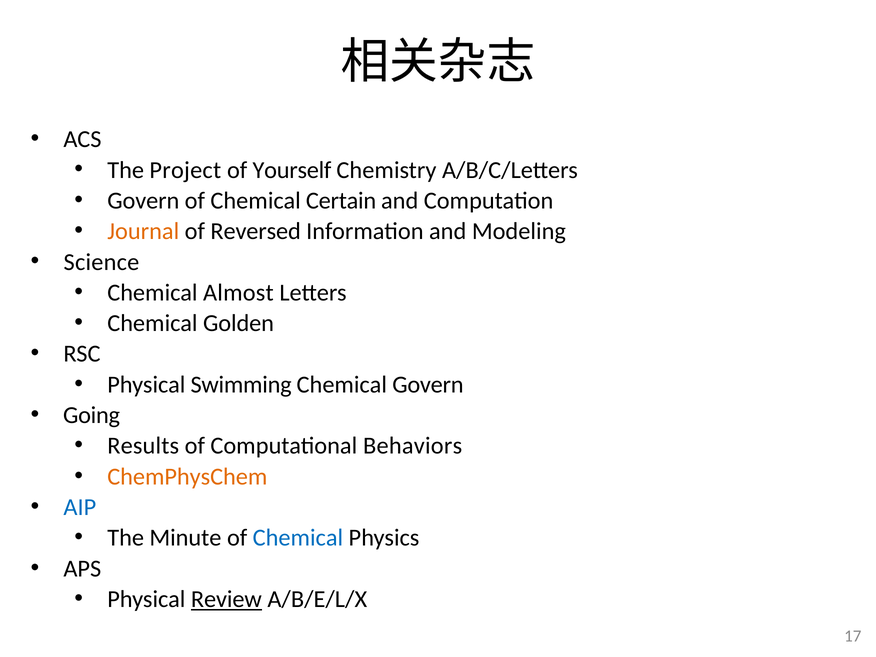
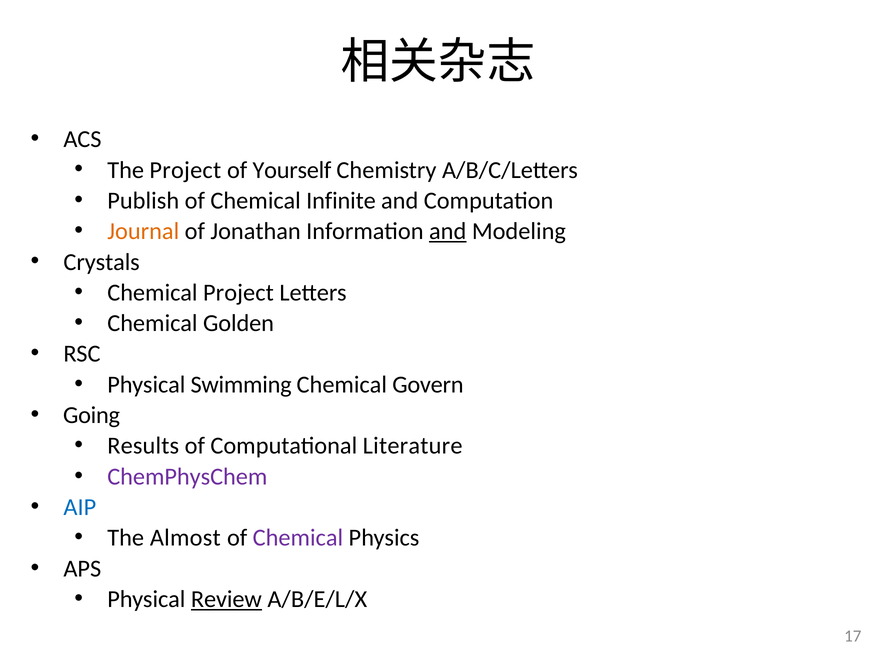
Govern: Govern -> Publish (143, 201)
Certain: Certain -> Infinite (341, 201)
Reversed: Reversed -> Jonathan (256, 231)
and underline: none -> present (448, 231)
Science: Science -> Crystals (102, 262)
Chemical Almost: Almost -> Project (238, 293)
Behaviors: Behaviors -> Literature (413, 446)
ChemPhysChem colour: orange -> purple (187, 477)
Minute: Minute -> Almost (185, 538)
Chemical colour: blue -> purple (298, 538)
